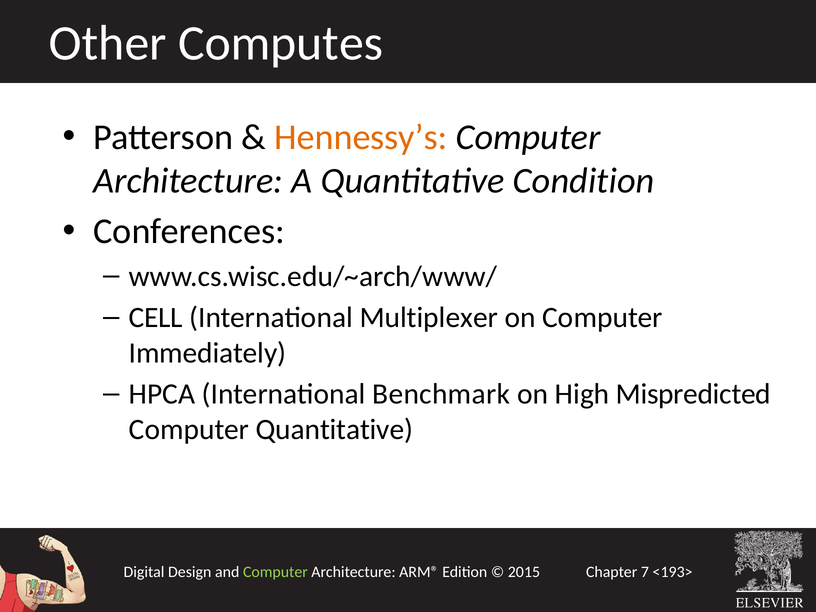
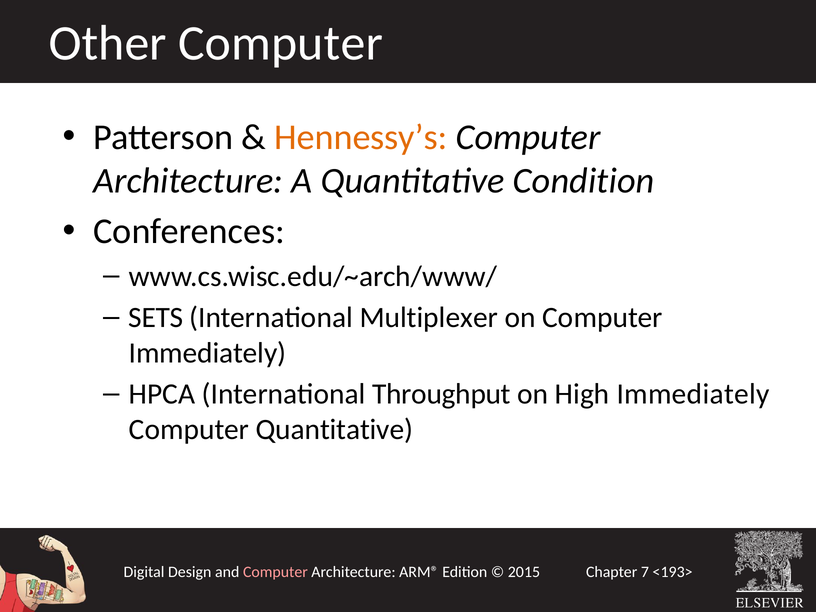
Other Computes: Computes -> Computer (280, 44)
CELL: CELL -> SETS (156, 318)
Benchmark: Benchmark -> Throughput (442, 394)
High Mispredicted: Mispredicted -> Immediately (693, 394)
Computer colour: light green -> pink (275, 572)
